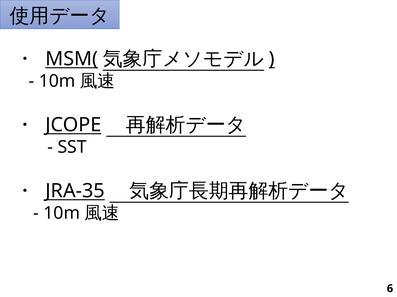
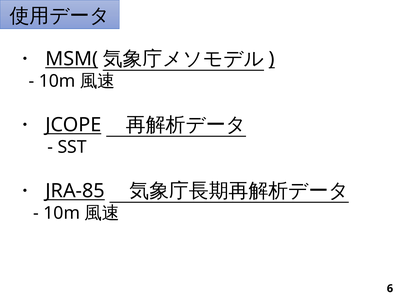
JRA-35: JRA-35 -> JRA-85 (75, 191)
